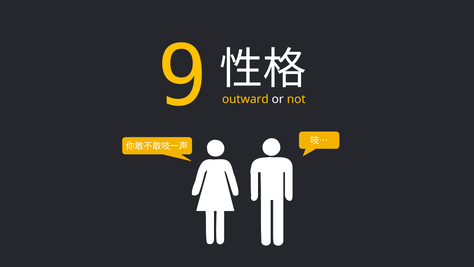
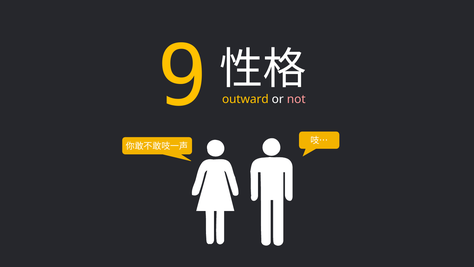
not colour: yellow -> pink (296, 99)
